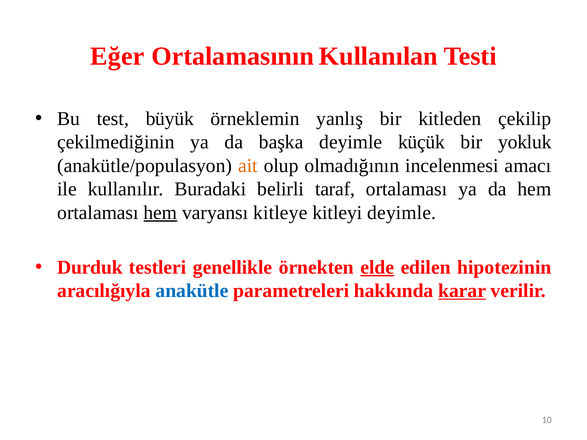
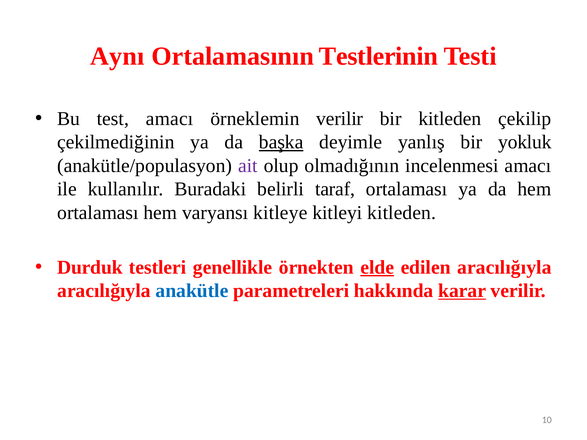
Eğer: Eğer -> Aynı (117, 56)
Kullanılan: Kullanılan -> Testlerinin (378, 56)
test büyük: büyük -> amacı (170, 119)
örneklemin yanlış: yanlış -> verilir (340, 119)
başka underline: none -> present (281, 142)
küçük: küçük -> yanlış (421, 142)
ait colour: orange -> purple (248, 166)
hem underline: present -> none (160, 213)
kitleyi deyimle: deyimle -> kitleden (402, 213)
edilen hipotezinin: hipotezinin -> aracılığıyla (504, 267)
